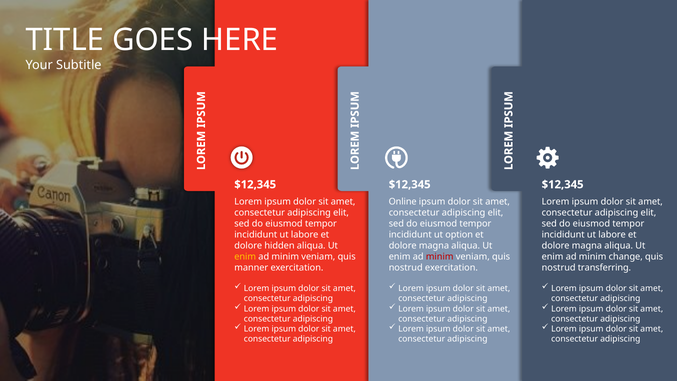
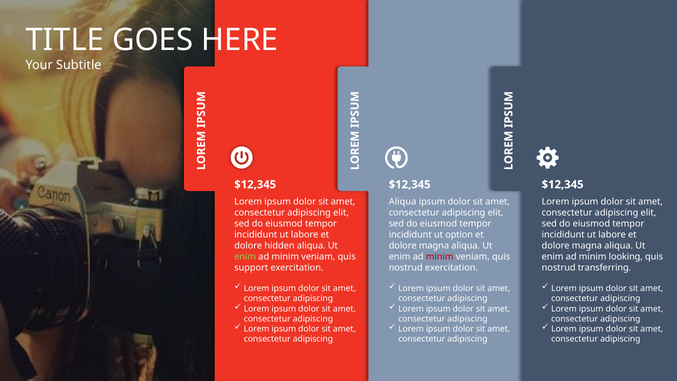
Online: Online -> Aliqua (403, 201)
enim colour: yellow -> light green (245, 257)
change: change -> looking (626, 257)
manner: manner -> support (251, 268)
